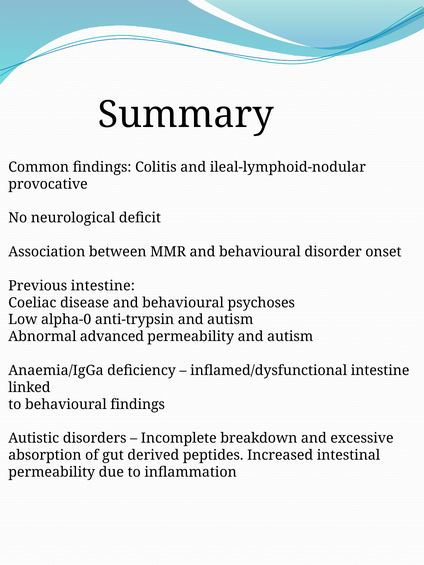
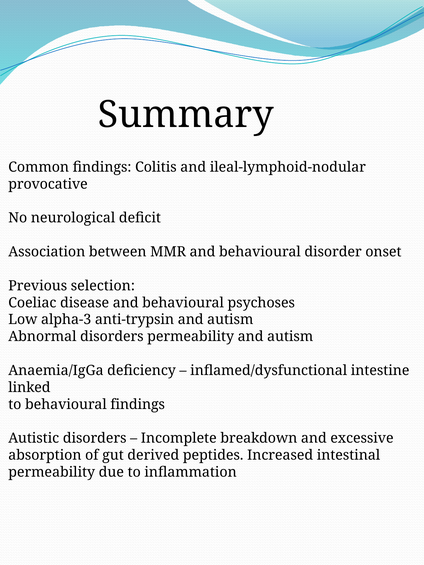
Previous intestine: intestine -> selection (103, 286)
alpha-0: alpha-0 -> alpha-3 (66, 320)
Abnormal advanced: advanced -> disorders (112, 337)
